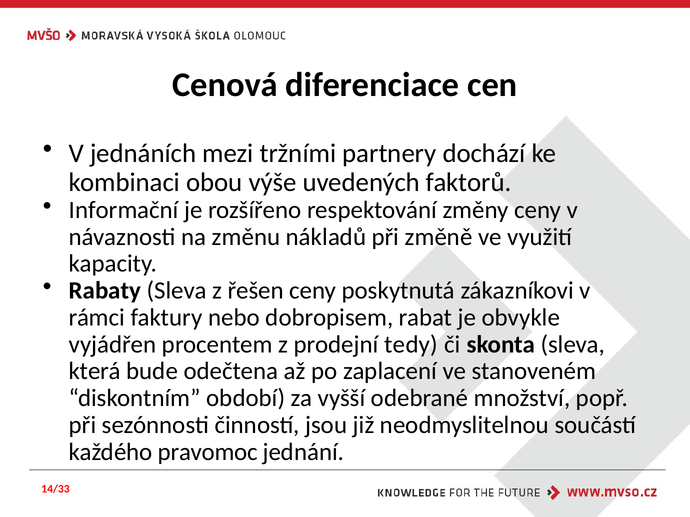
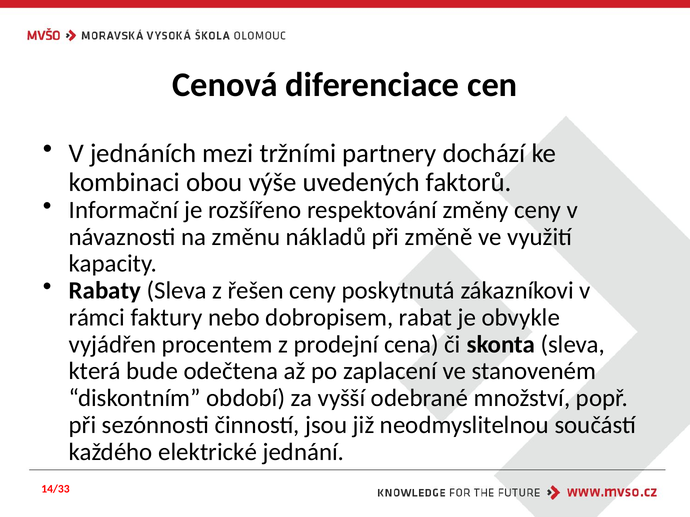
tedy: tedy -> cena (411, 345)
pravomoc: pravomoc -> elektrické (208, 452)
